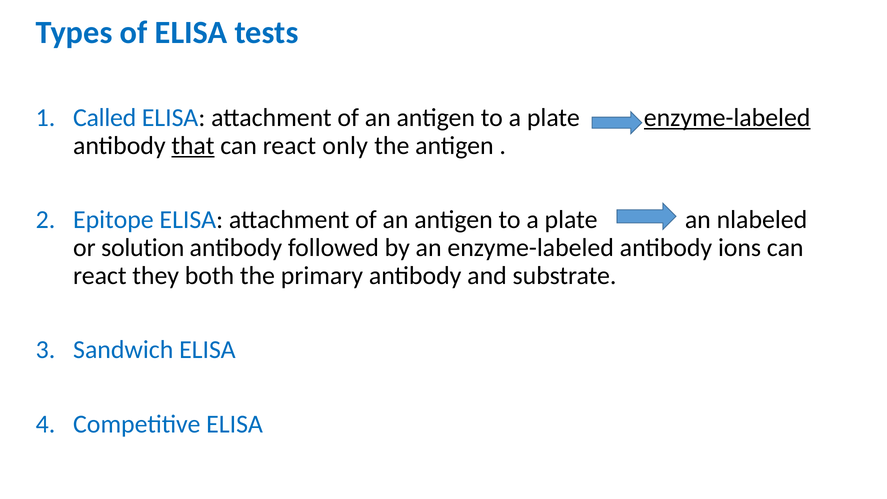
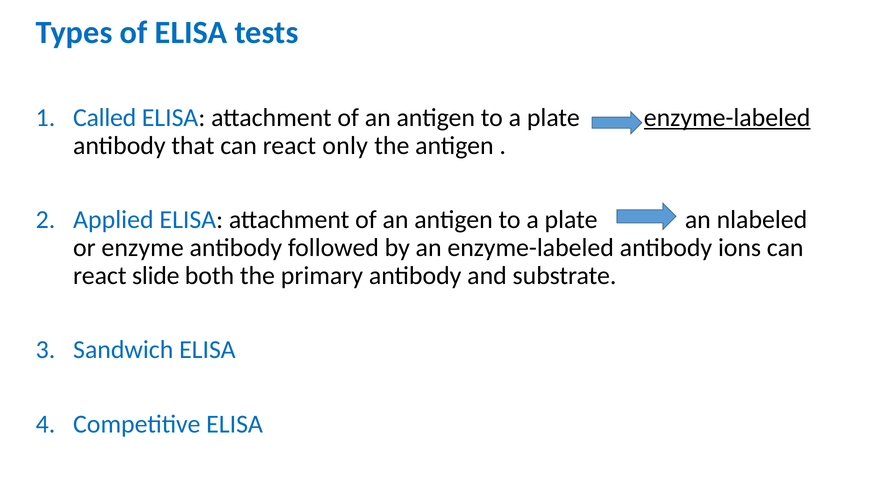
that underline: present -> none (193, 146)
Epitope: Epitope -> Applied (113, 220)
solution: solution -> enzyme (143, 248)
they: they -> slide (156, 276)
